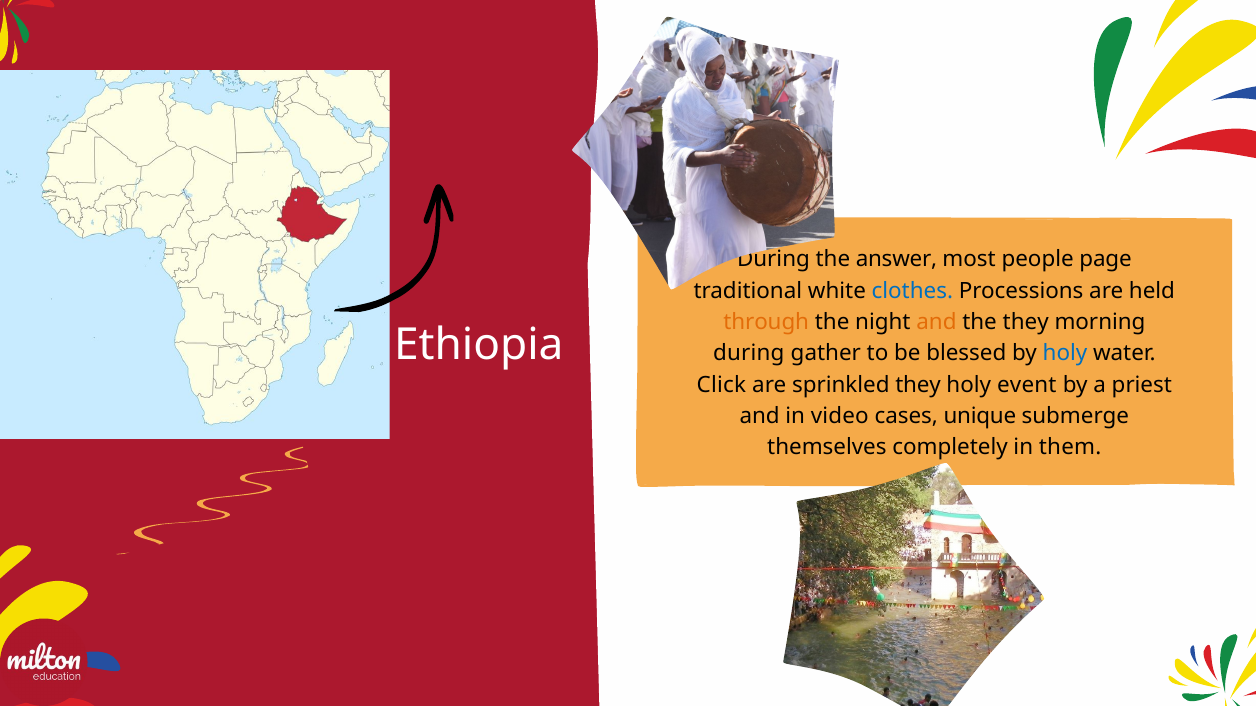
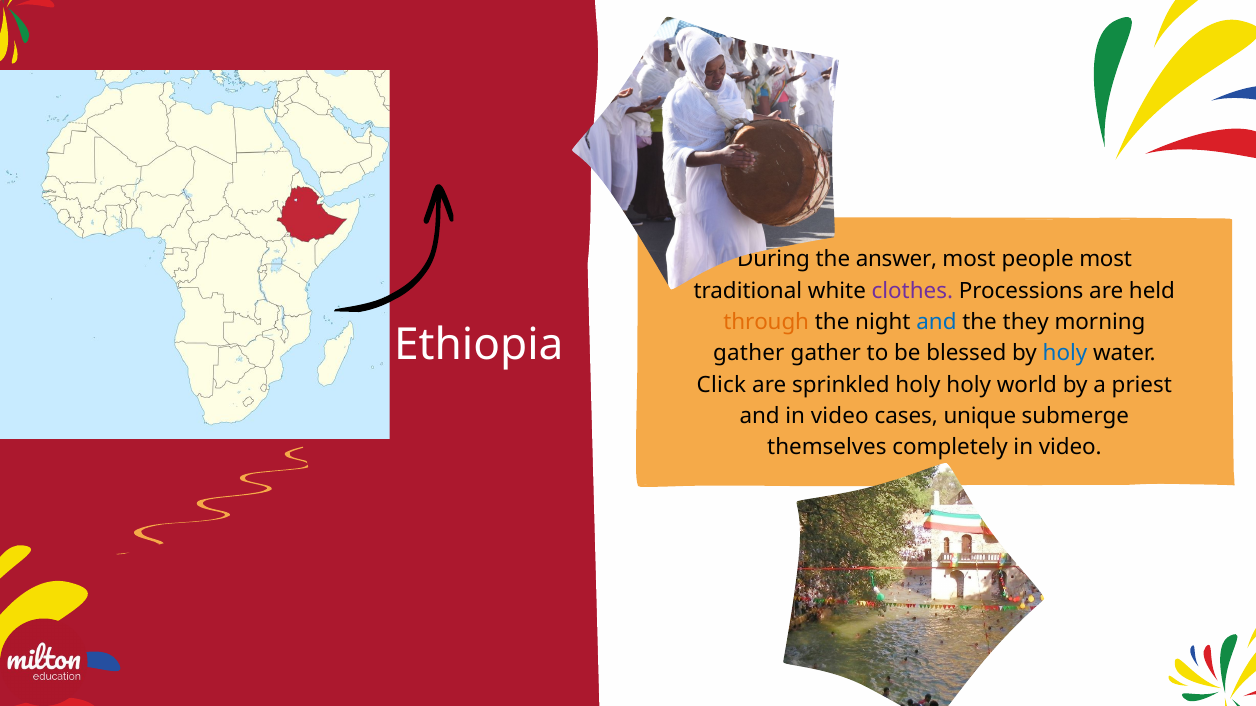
people page: page -> most (1106, 259)
clothes colour: blue -> purple (912, 291)
and colour: orange -> blue (936, 322)
during: during -> gather (749, 354)
sprinkled they: they -> holy (918, 385)
event: event -> world (1027, 385)
them: them -> video (1070, 448)
